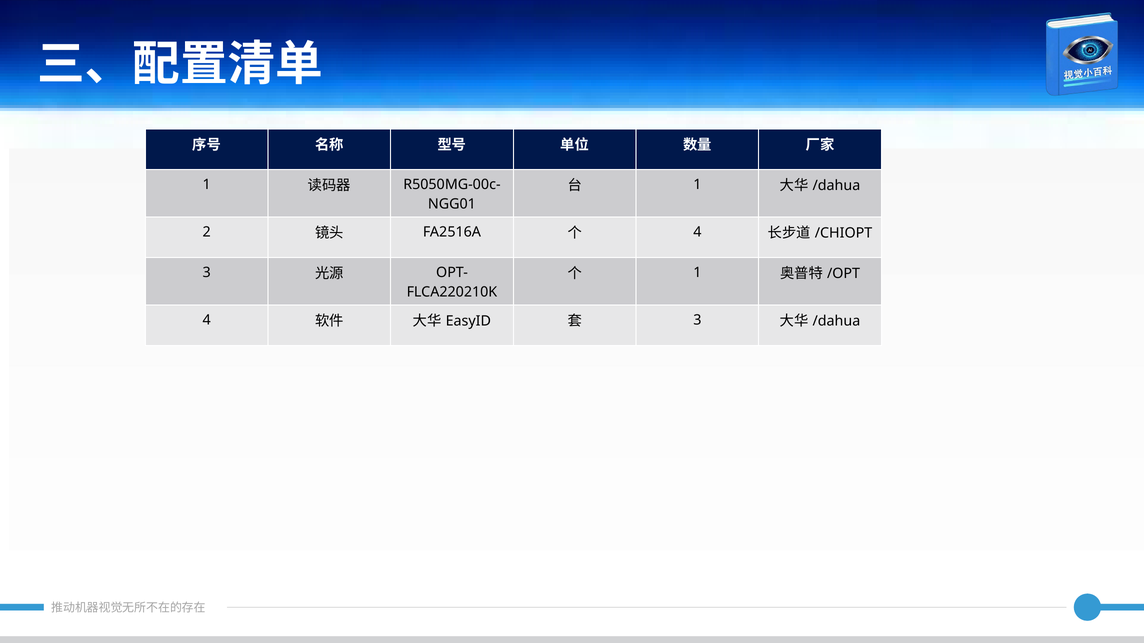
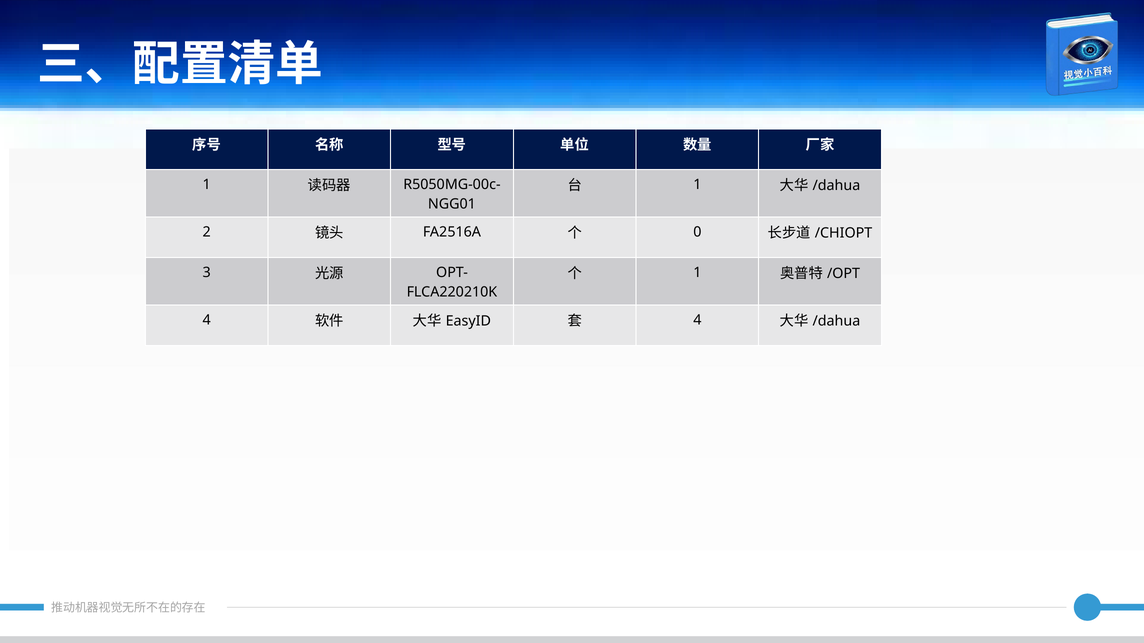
4: 4 -> 0 (697, 232)
3: 3 -> 4 (697, 320)
